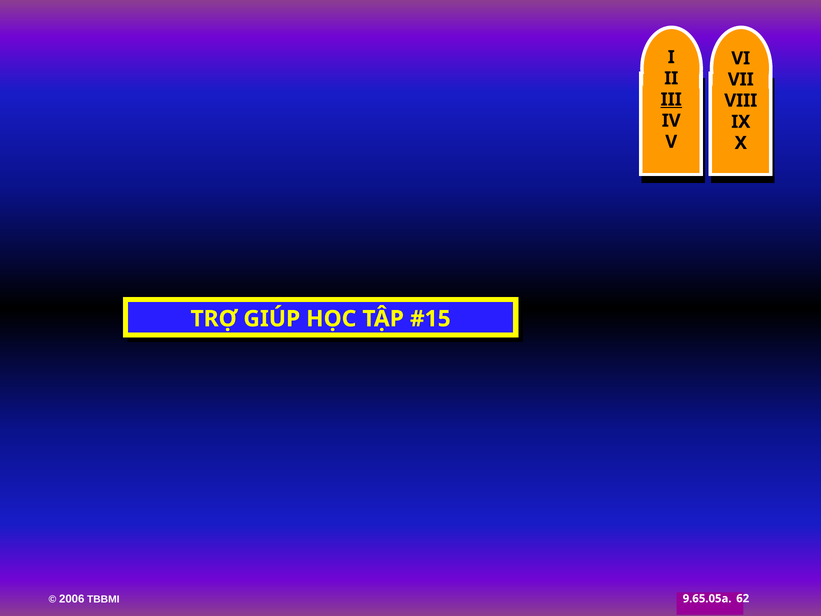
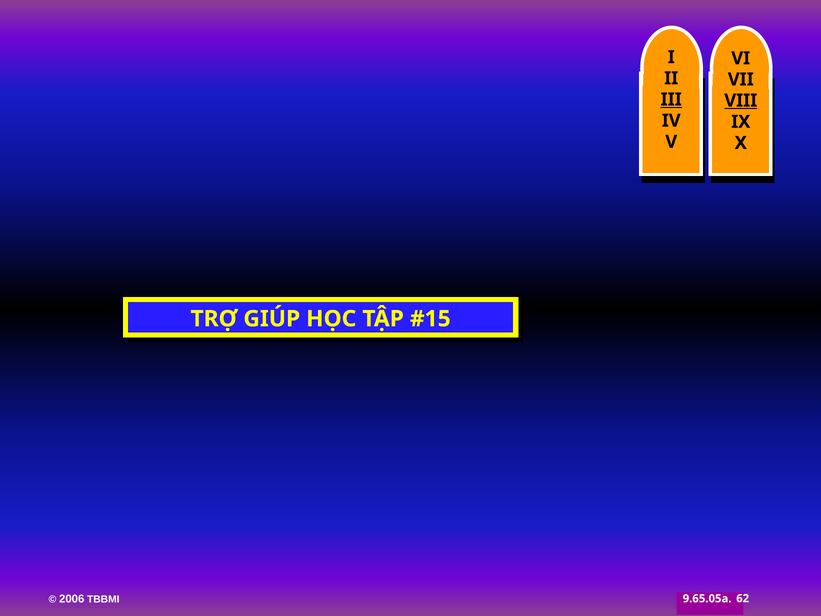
VIII underline: none -> present (741, 101)
